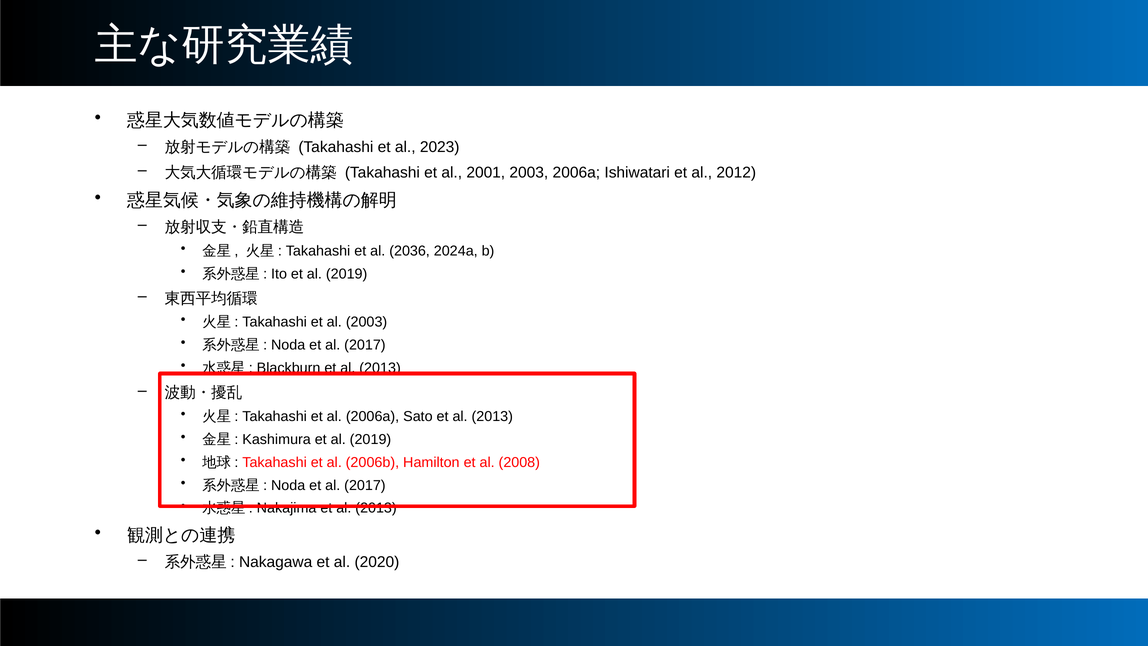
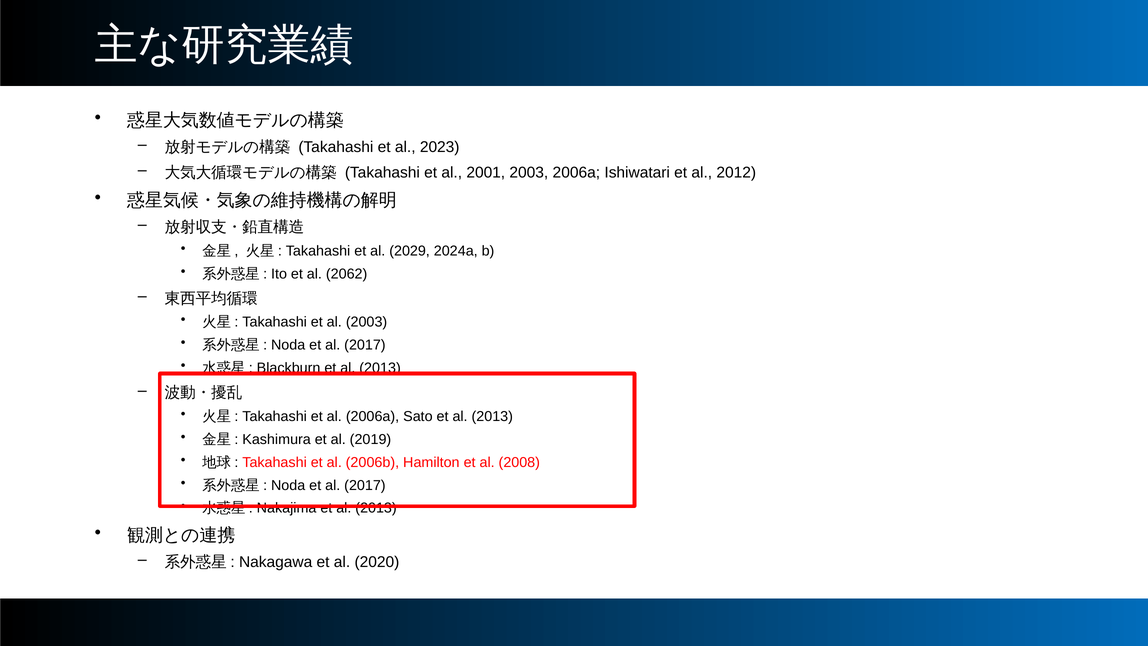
2036: 2036 -> 2029 (410, 251)
Ito et al 2019: 2019 -> 2062 (347, 274)
